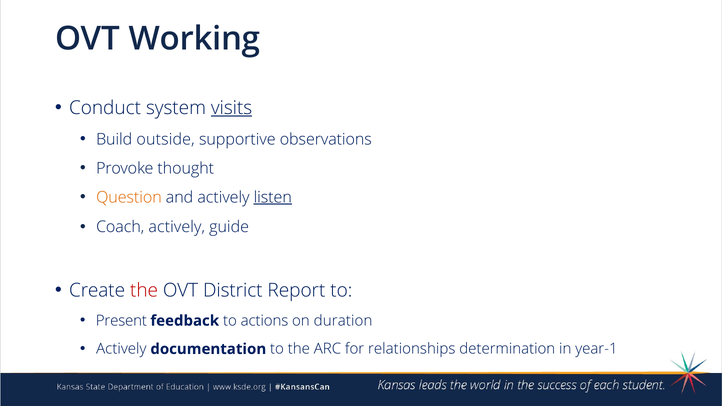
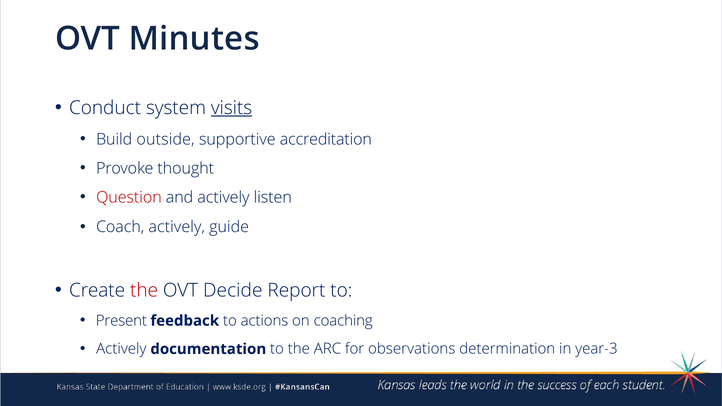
Working: Working -> Minutes (194, 39)
observations: observations -> accreditation (326, 139)
Question colour: orange -> red (129, 197)
listen underline: present -> none (273, 197)
District: District -> Decide (233, 290)
duration: duration -> coaching (343, 321)
relationships: relationships -> observations (412, 349)
year-1: year-1 -> year-3 (596, 349)
